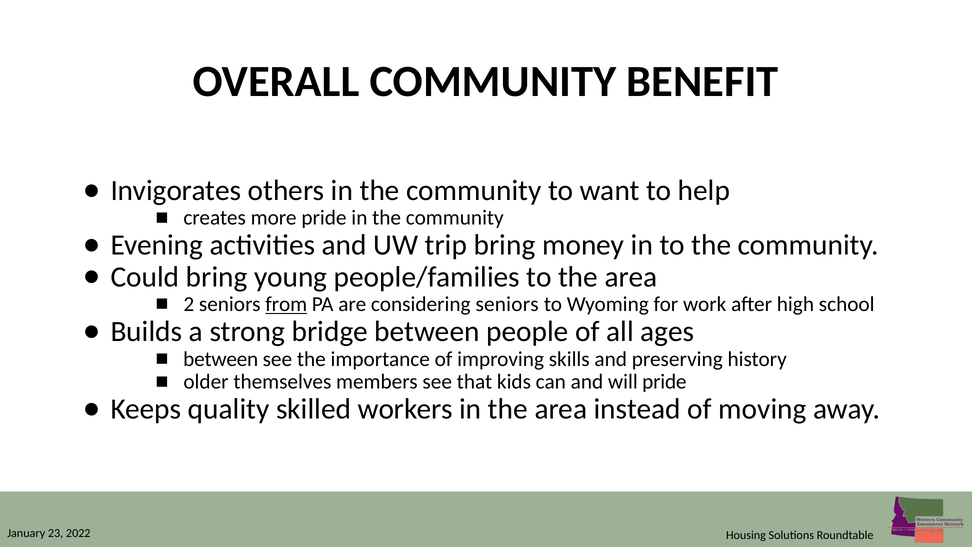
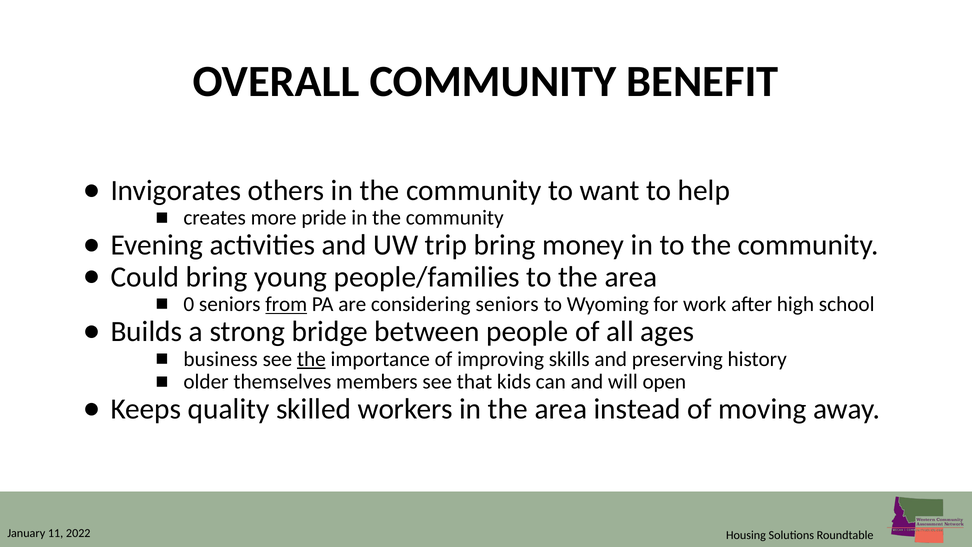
2: 2 -> 0 (189, 304)
between: between -> business (221, 359)
the underline: none -> present (311, 359)
will pride: pride -> open (664, 382)
23: 23 -> 11 (56, 533)
